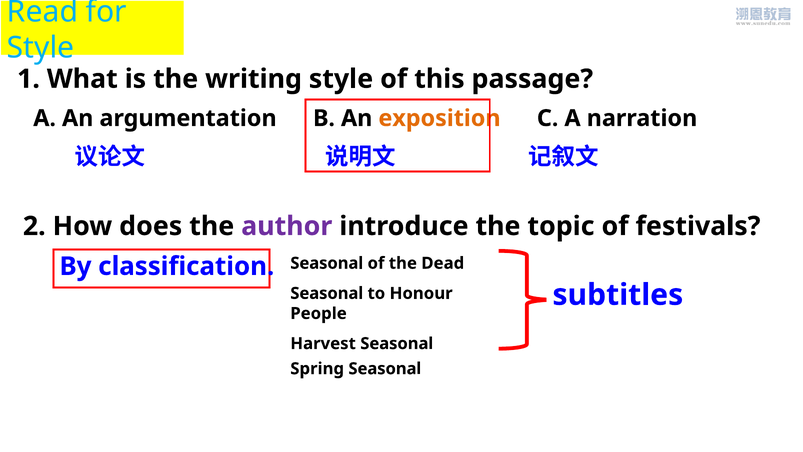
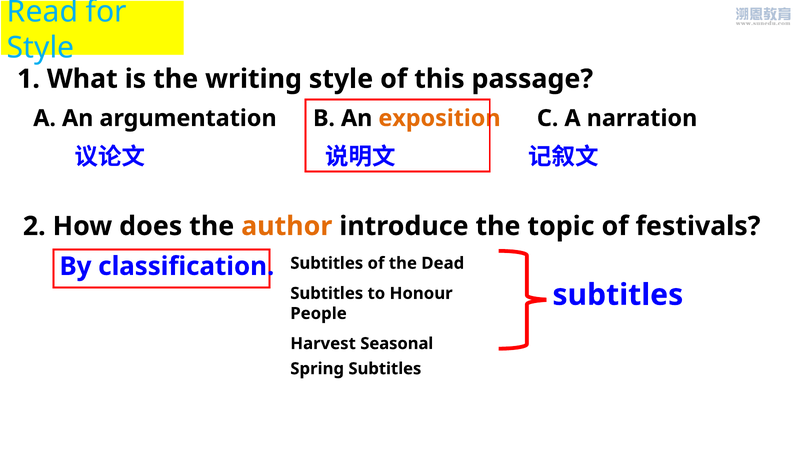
author colour: purple -> orange (287, 226)
classification Seasonal: Seasonal -> Subtitles (327, 263)
Seasonal: Seasonal -> Subtitles (327, 293)
Spring Seasonal: Seasonal -> Subtitles (385, 368)
